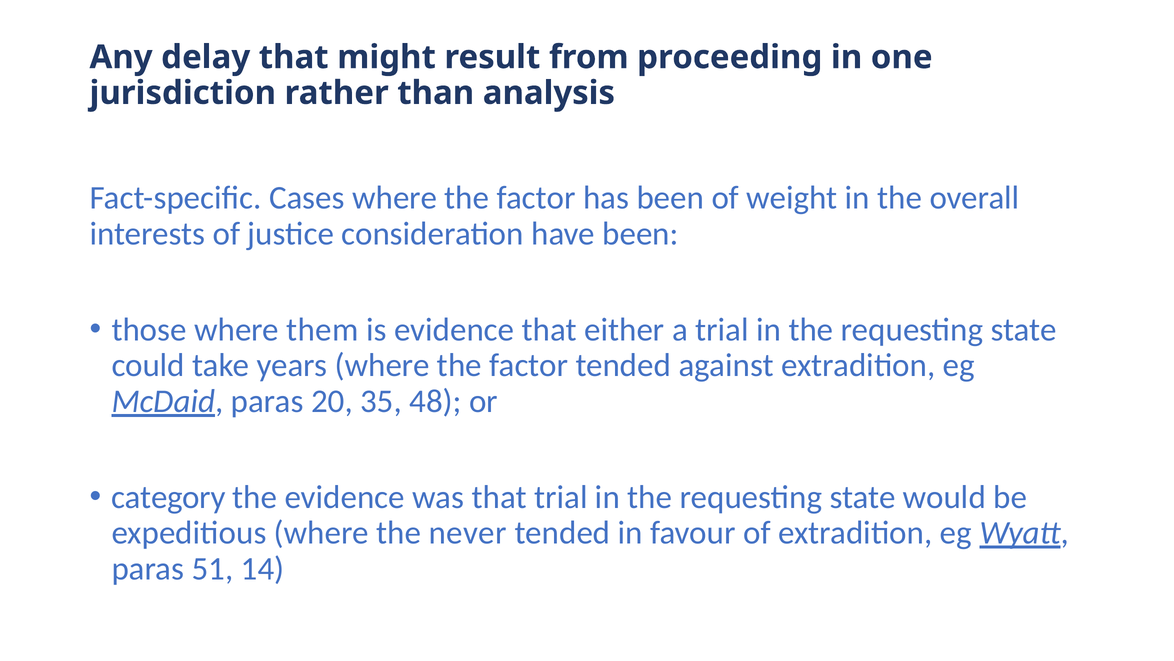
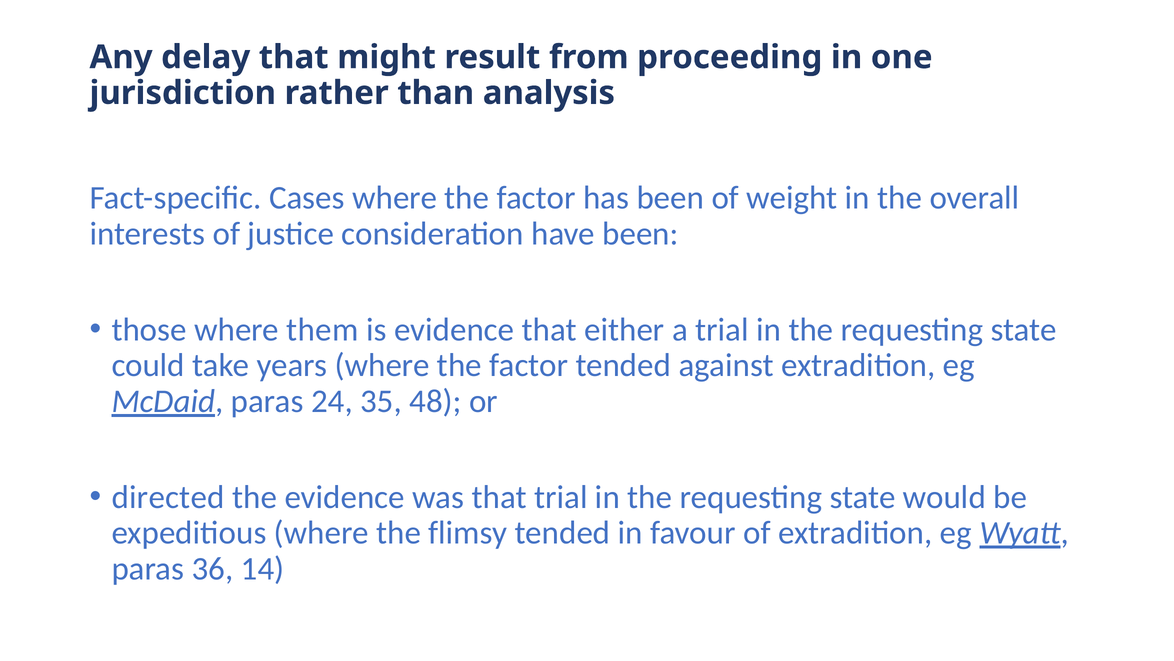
20: 20 -> 24 (332, 401)
category: category -> directed (168, 497)
never: never -> flimsy (468, 532)
51: 51 -> 36 (212, 568)
